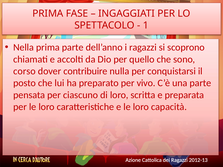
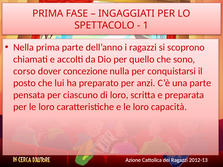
contribuire: contribuire -> concezione (85, 71)
vivo: vivo -> anzi (146, 83)
